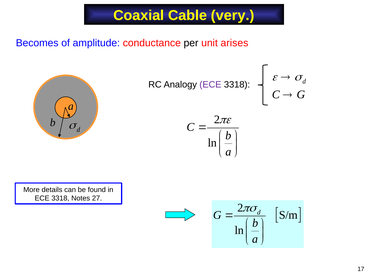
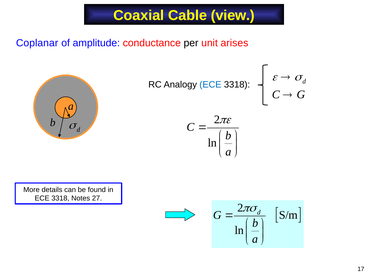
very: very -> view (233, 15)
Becomes: Becomes -> Coplanar (37, 43)
ECE colour: purple -> blue (210, 85)
